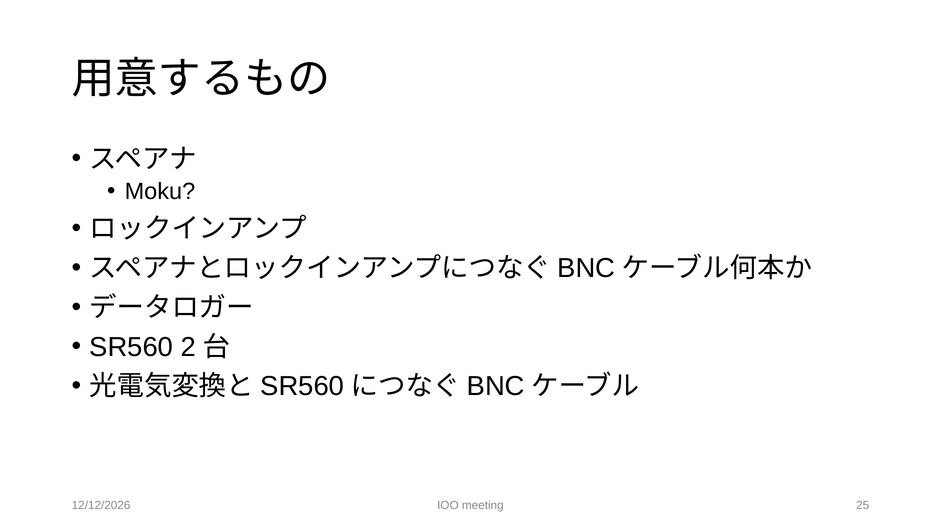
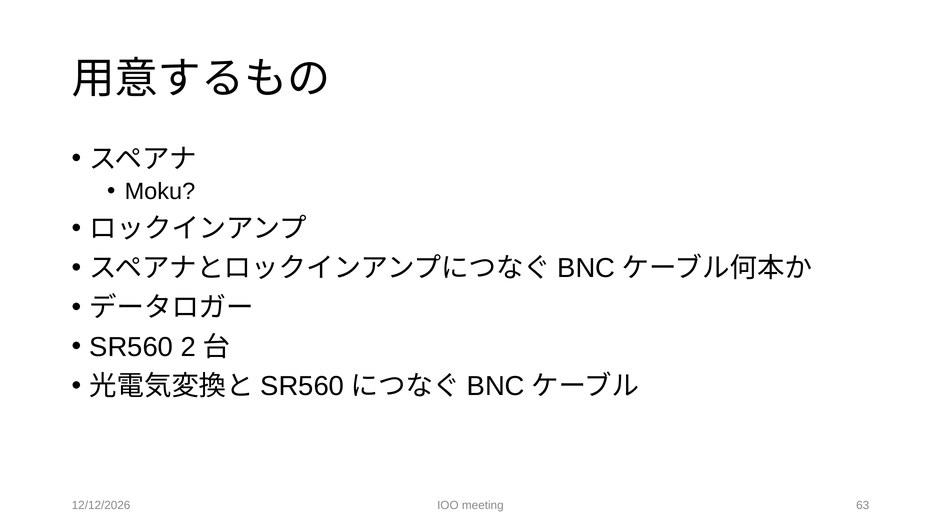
25: 25 -> 63 (863, 505)
